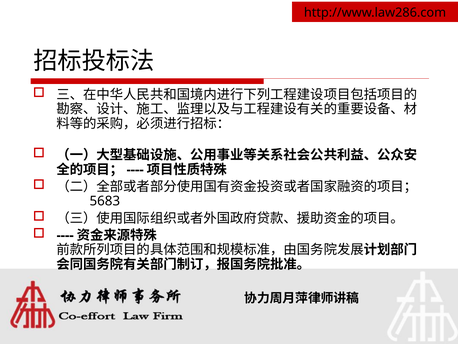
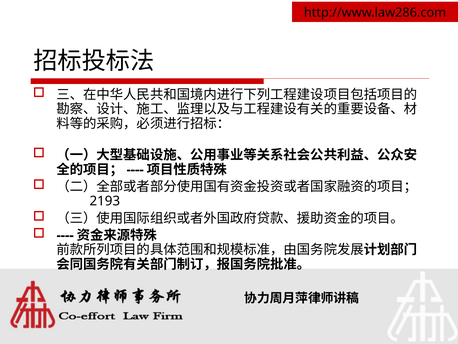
5683: 5683 -> 2193 (105, 201)
